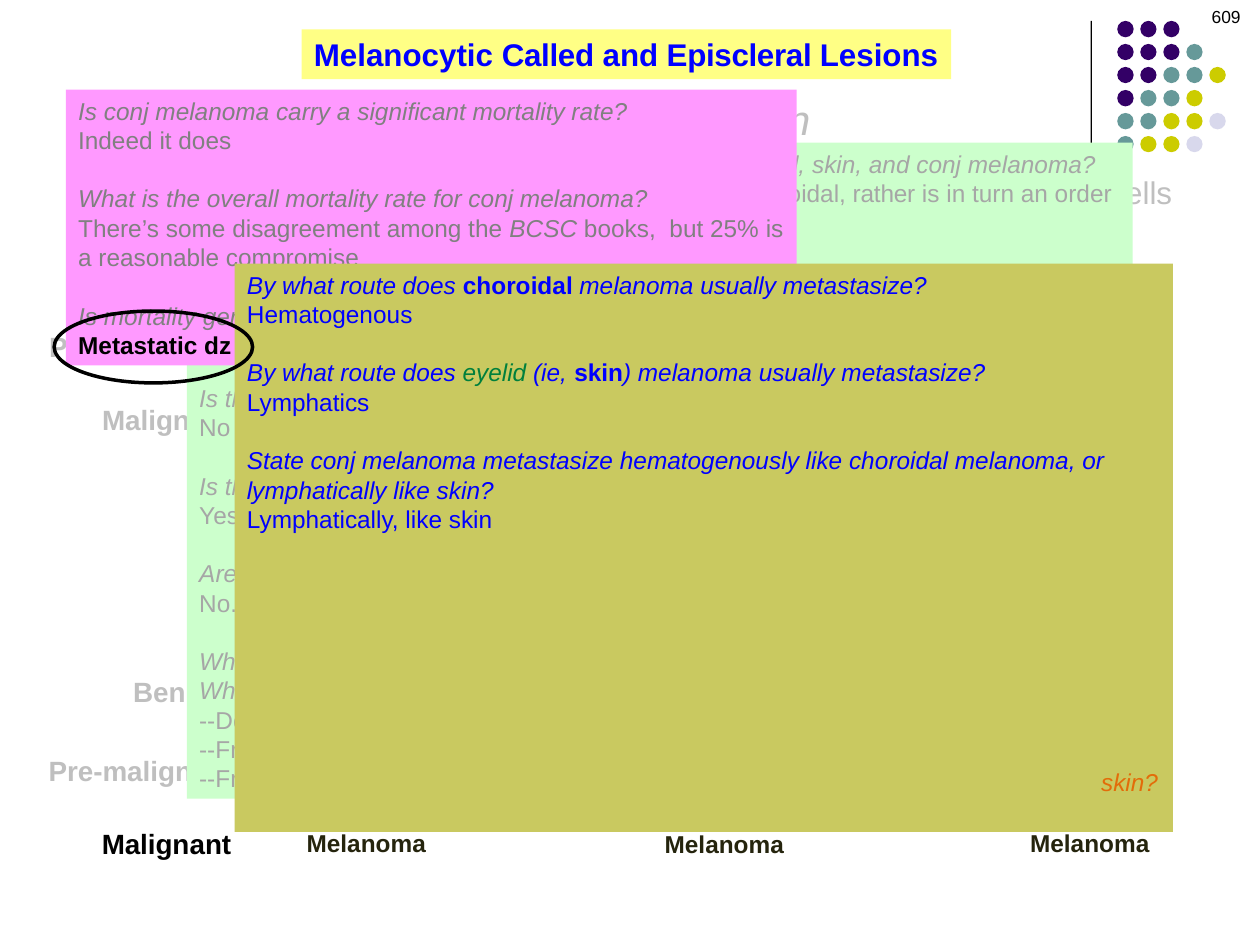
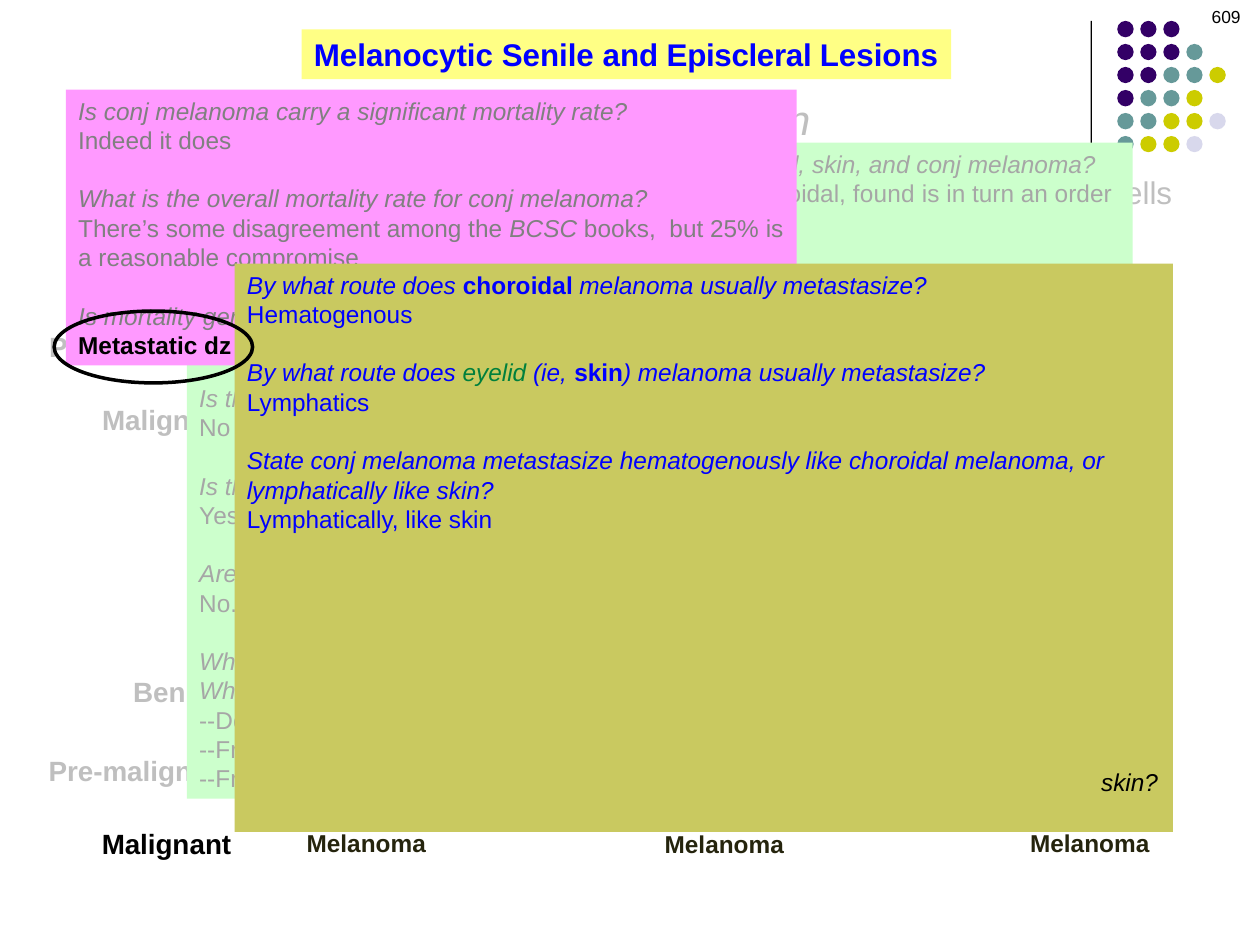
Called: Called -> Senile (548, 56)
rather: rather -> found (884, 194)
skin colour: orange -> black (1130, 783)
